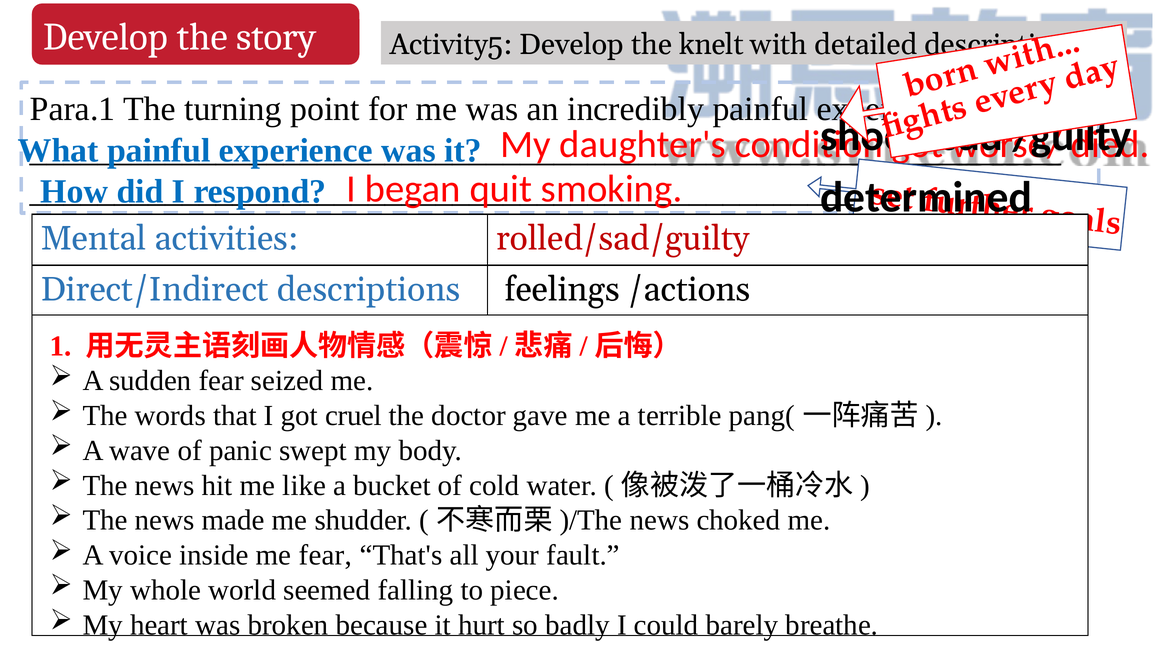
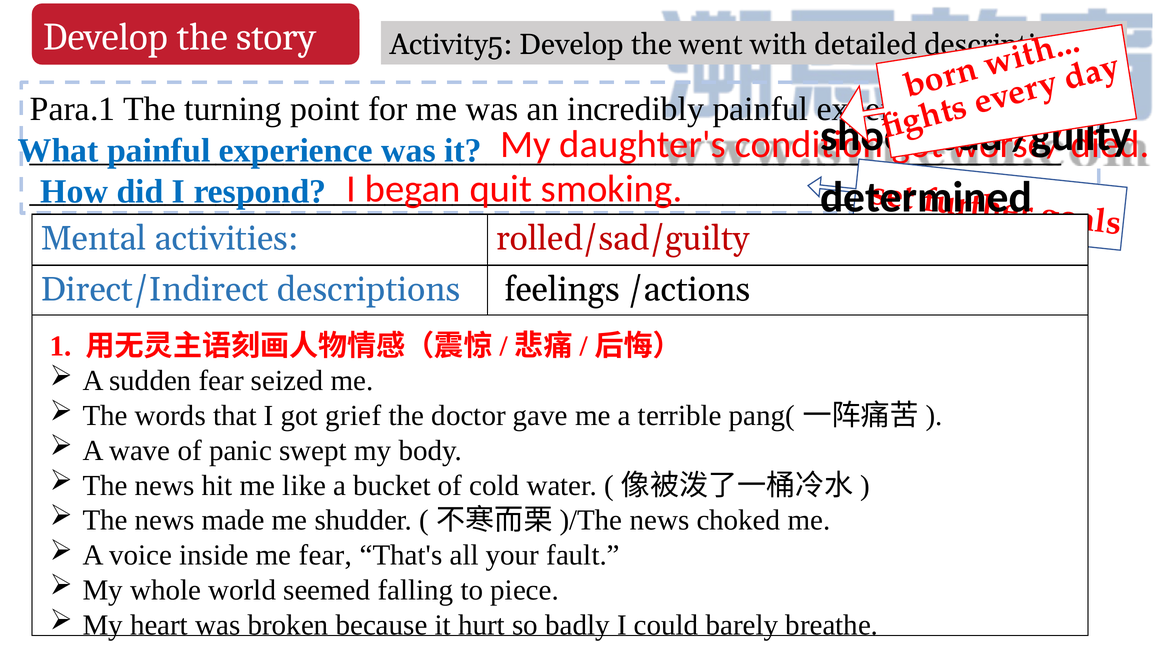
knelt: knelt -> went (711, 45)
cruel: cruel -> grief (353, 415)
